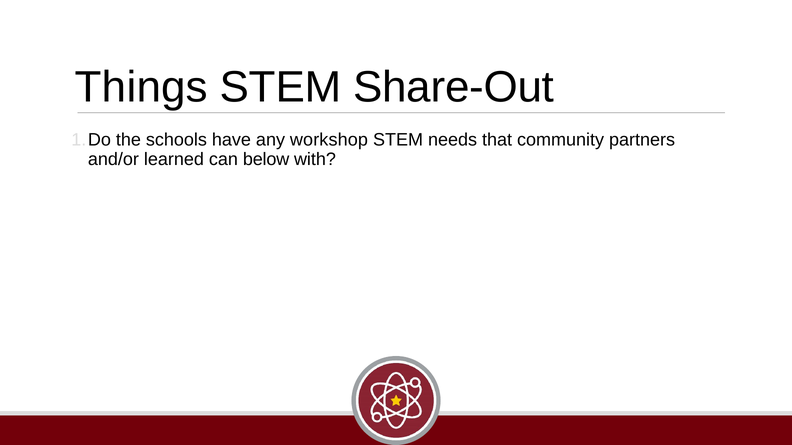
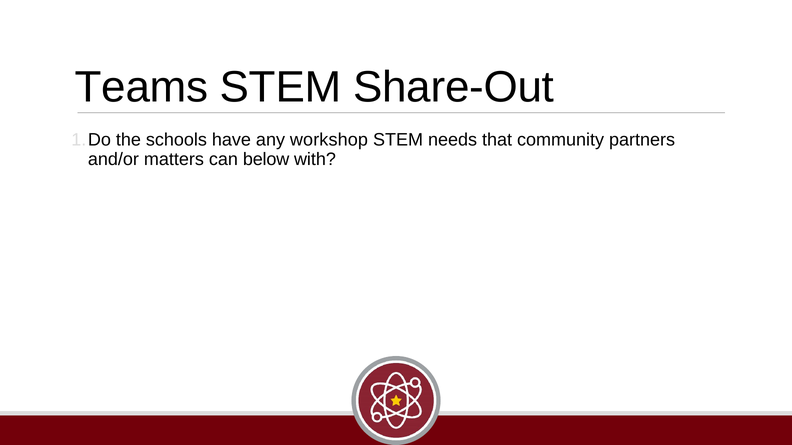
Things: Things -> Teams (142, 88)
learned: learned -> matters (174, 159)
